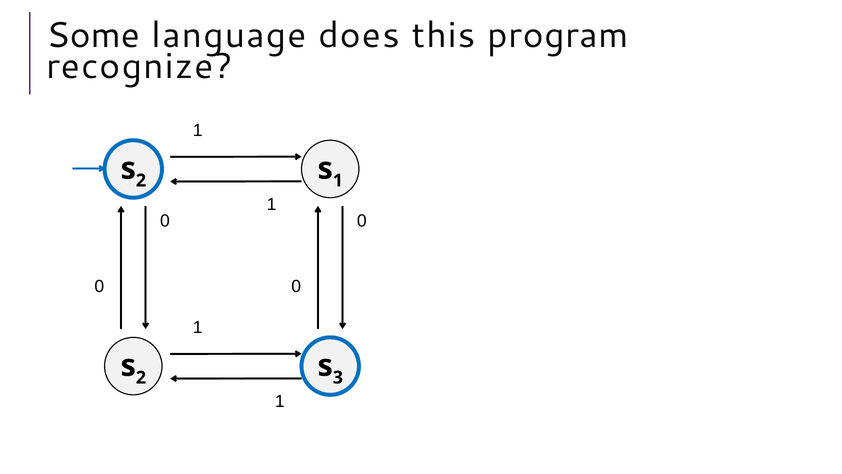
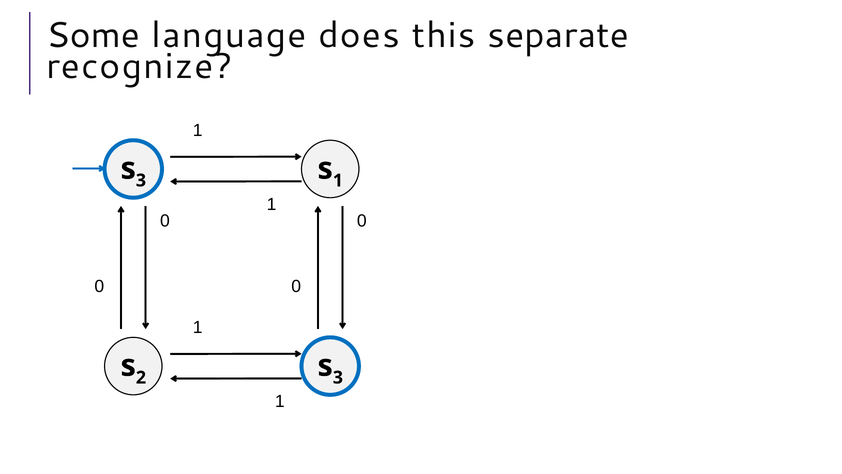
program: program -> separate (558, 35)
2: 2 -> 3 (141, 180)
